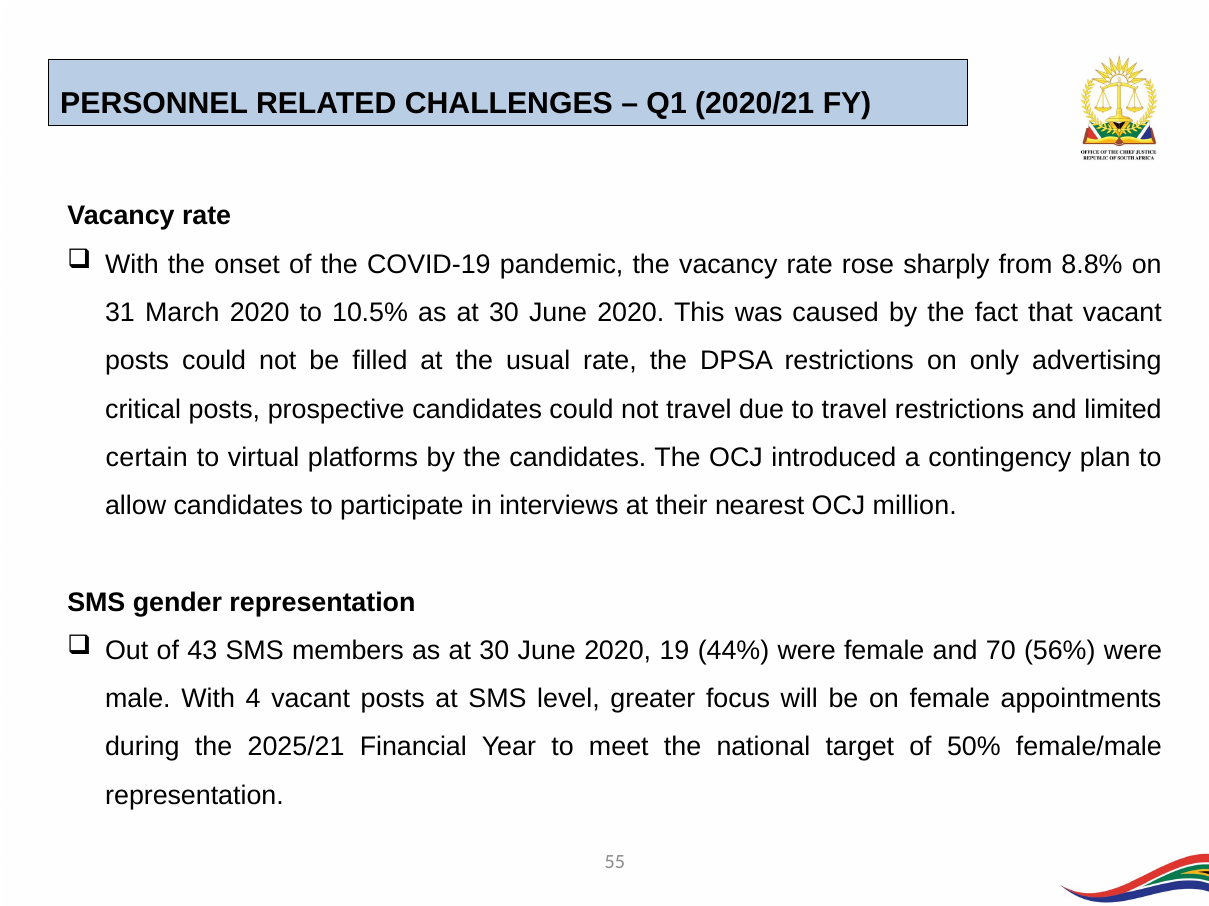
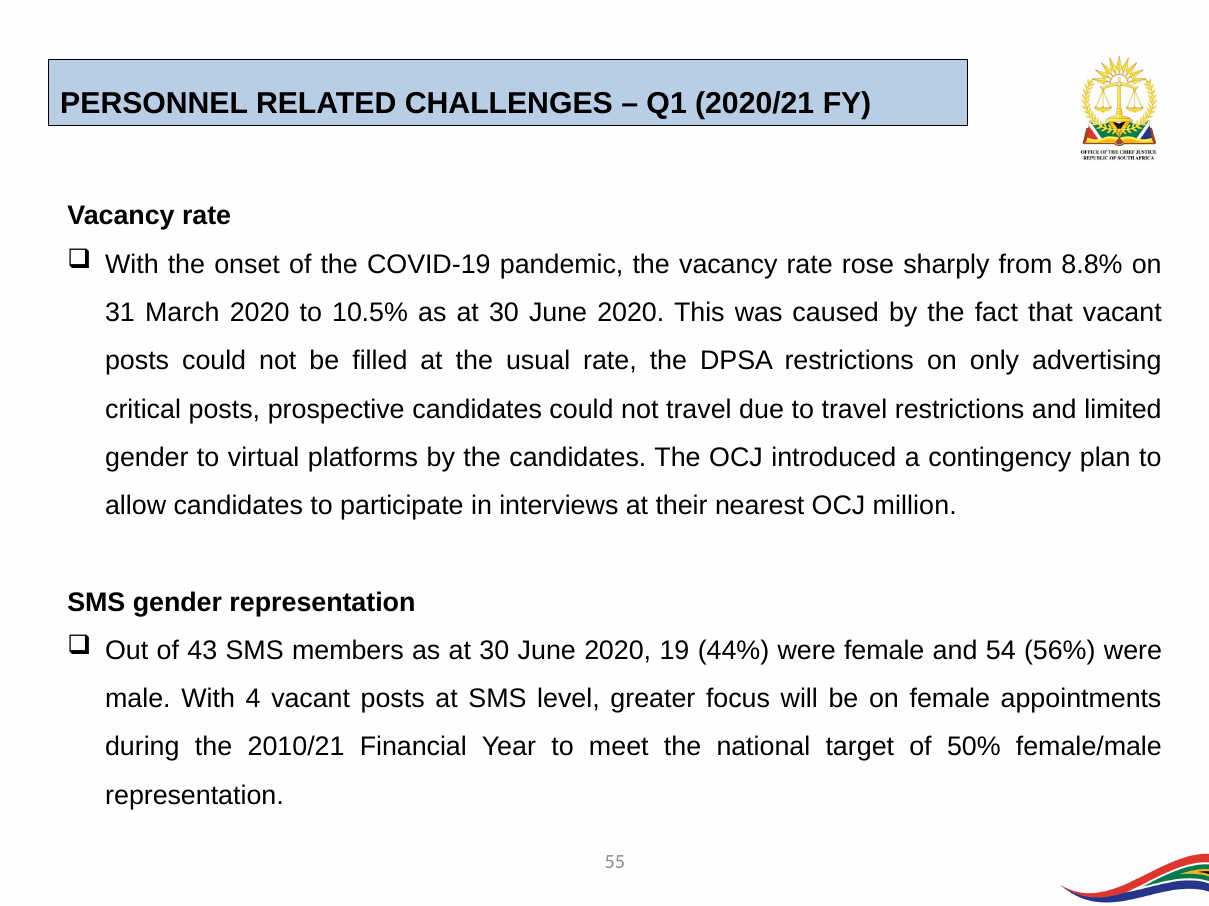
certain: certain -> gender (147, 458)
70: 70 -> 54 (1001, 651)
2025/21: 2025/21 -> 2010/21 (296, 748)
